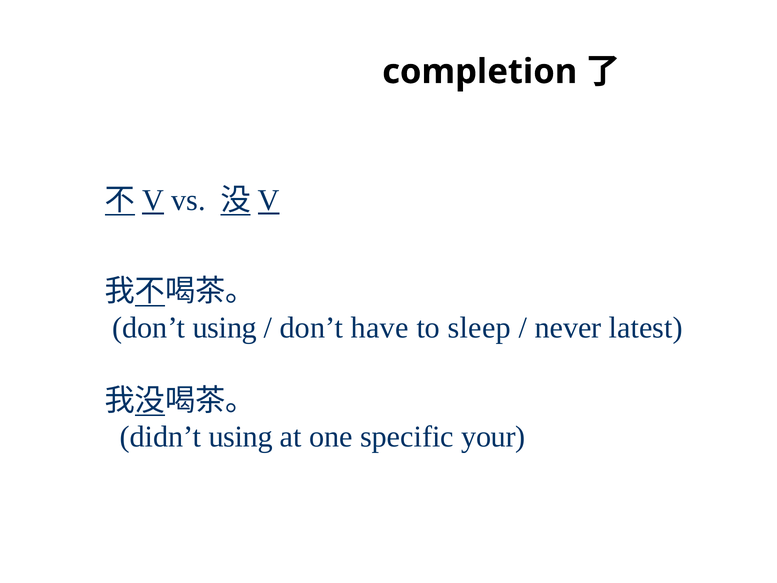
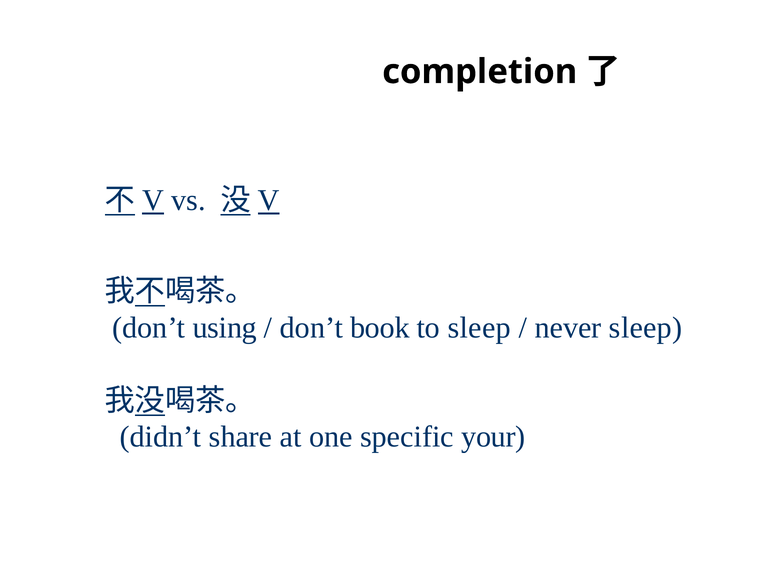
have: have -> book (380, 327)
never latest: latest -> sleep (646, 327)
didn’t using: using -> share (241, 437)
